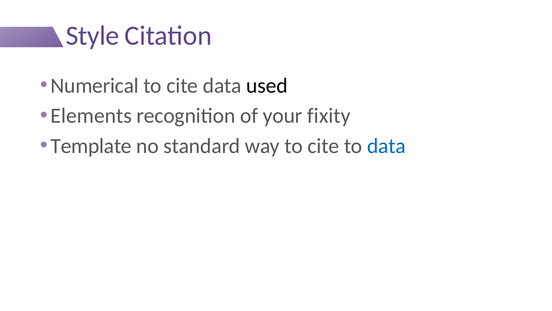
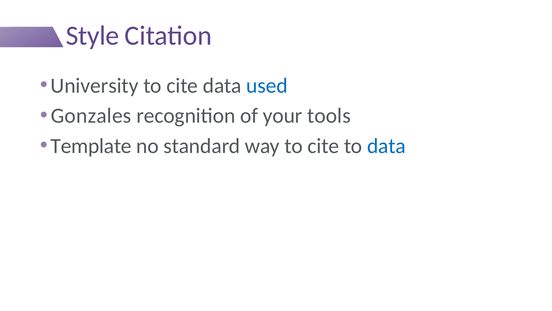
Numerical: Numerical -> University (95, 86)
used colour: black -> blue (267, 86)
Elements: Elements -> Gonzales (91, 116)
fixity: fixity -> tools (329, 116)
